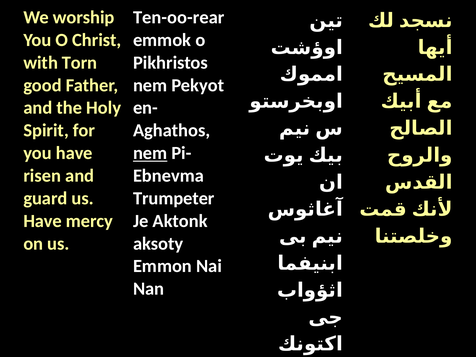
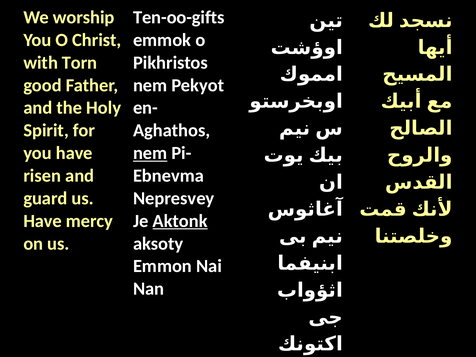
Ten-oo-rear: Ten-oo-rear -> Ten-oo-gifts (179, 17)
Trumpeter: Trumpeter -> Nepresvey (174, 198)
Aktonk underline: none -> present (180, 221)
